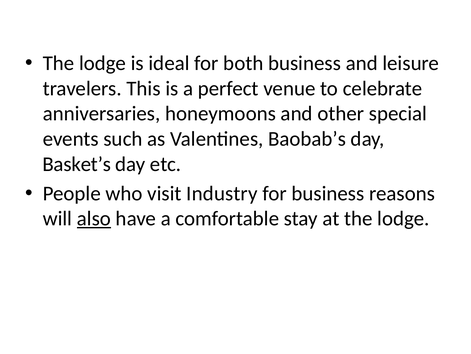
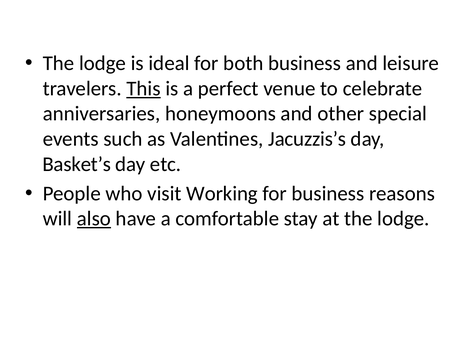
This underline: none -> present (144, 88)
Baobab’s: Baobab’s -> Jacuzzis’s (307, 139)
Industry: Industry -> Working (222, 193)
